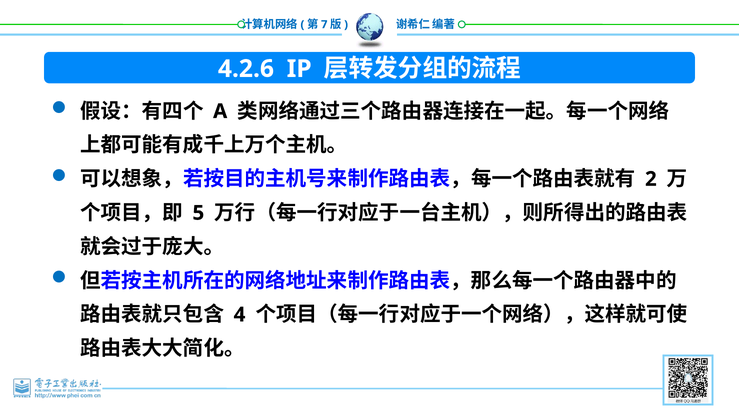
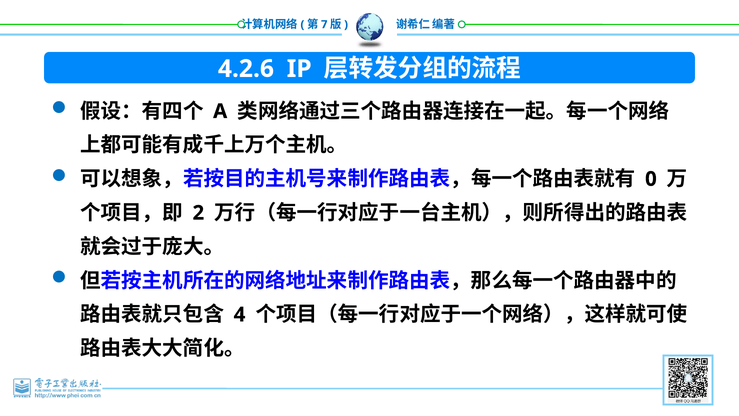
2: 2 -> 0 (651, 179)
5: 5 -> 2 (198, 213)
